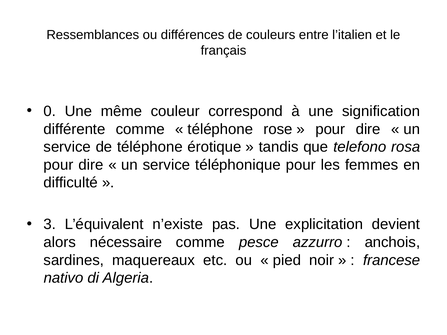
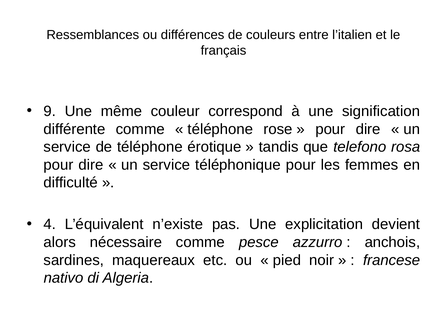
0: 0 -> 9 (50, 111)
3: 3 -> 4 (50, 225)
